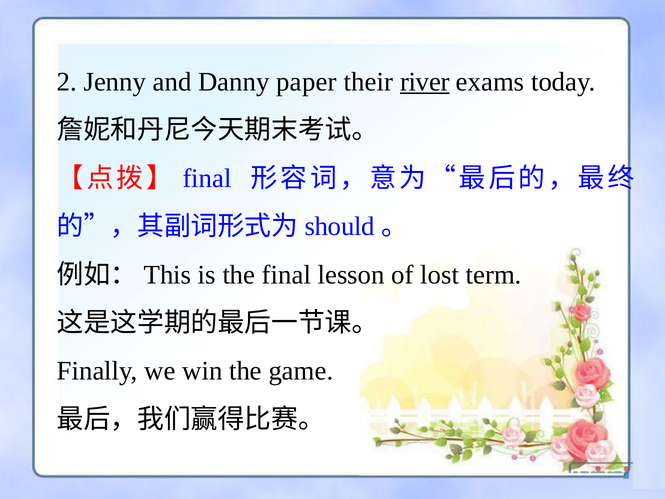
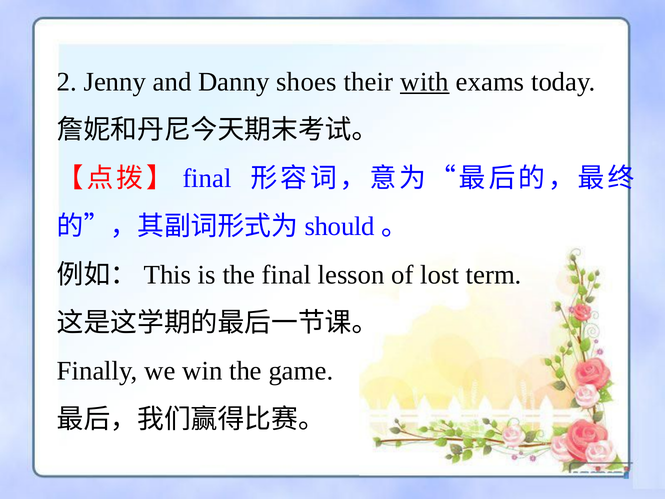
paper: paper -> shoes (307, 82)
river: river -> with (425, 82)
